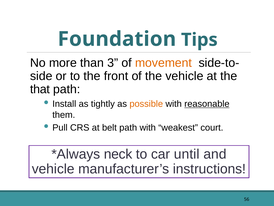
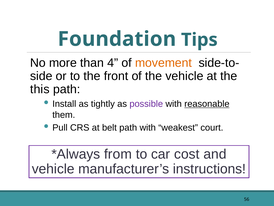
3: 3 -> 4 (113, 63)
that: that -> this (40, 89)
possible colour: orange -> purple (146, 104)
neck: neck -> from (118, 154)
until: until -> cost (187, 154)
